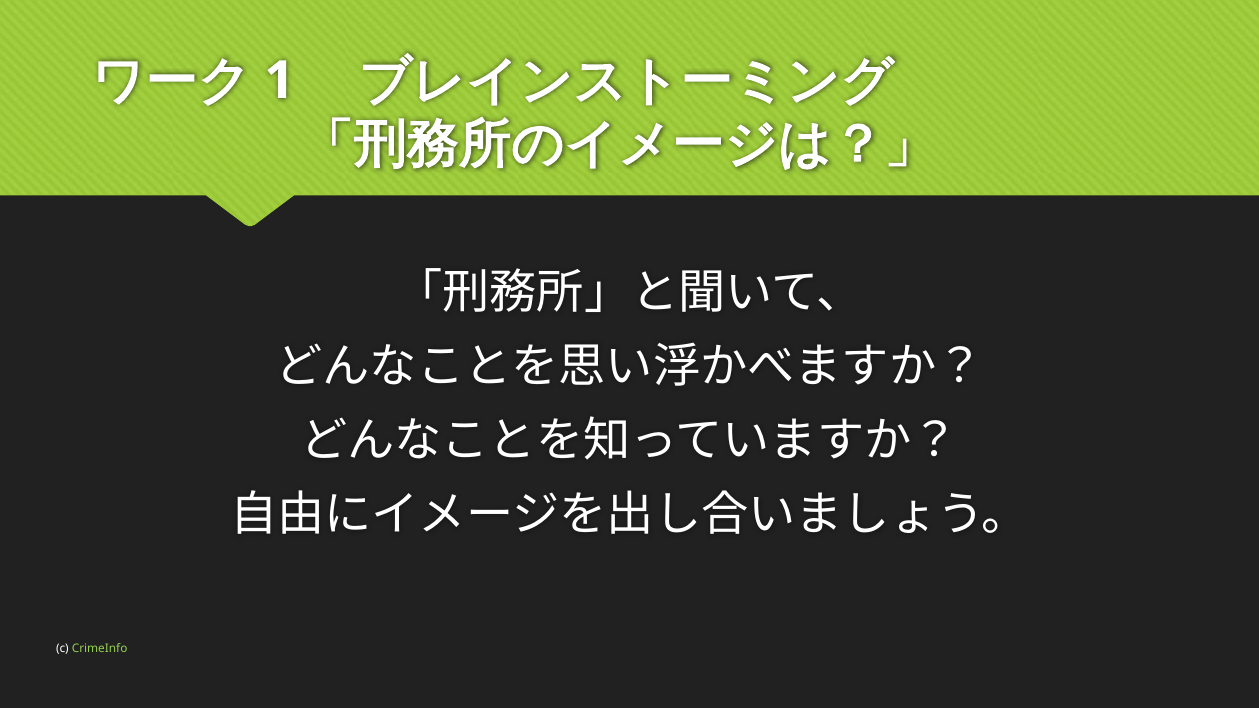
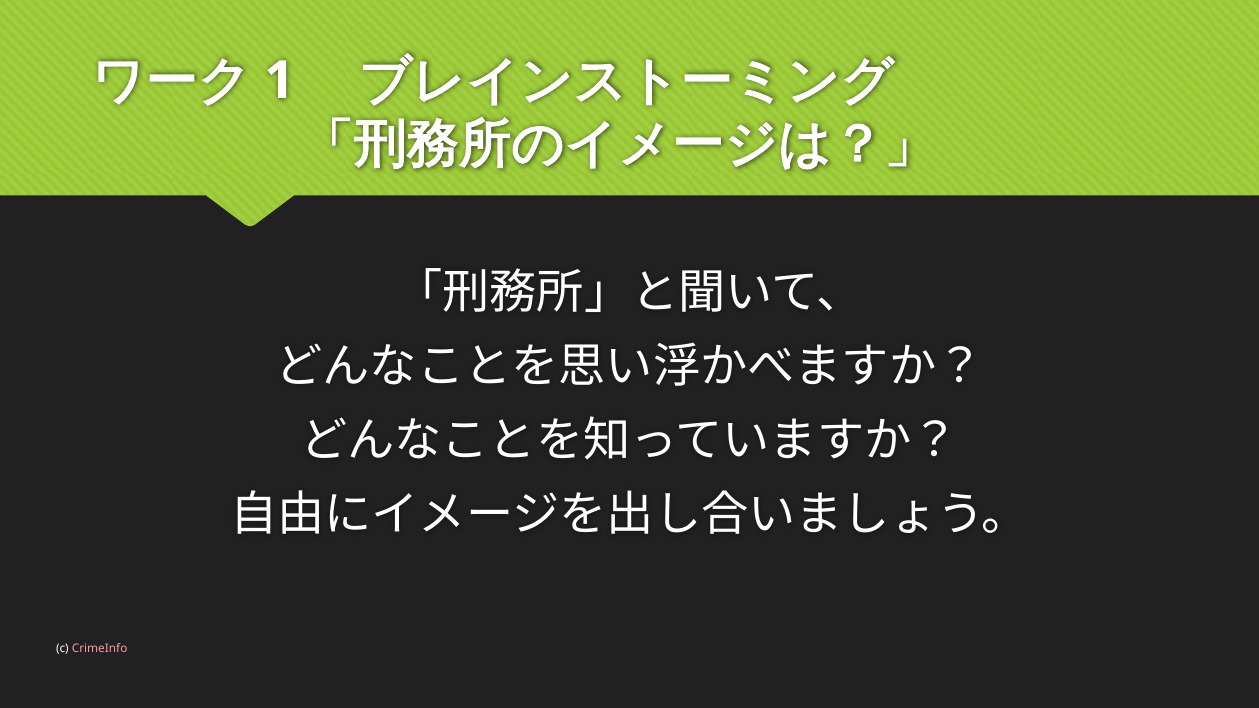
CrimeInfo colour: light green -> pink (100, 649)
